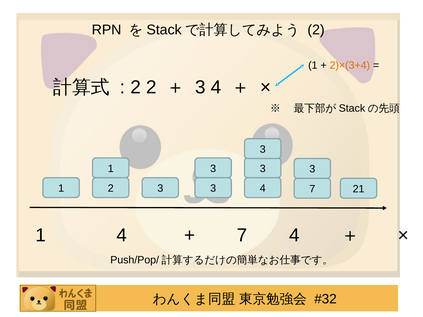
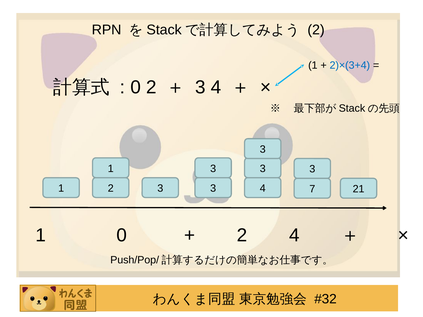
2)×(3+4 colour: orange -> blue (350, 65)
2: 2 -> 0 (136, 87)
1 4: 4 -> 0 (122, 235)
7: 7 -> 2 (242, 235)
